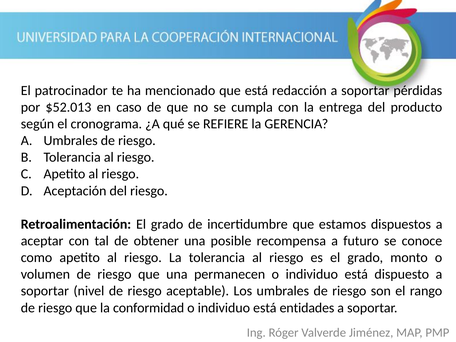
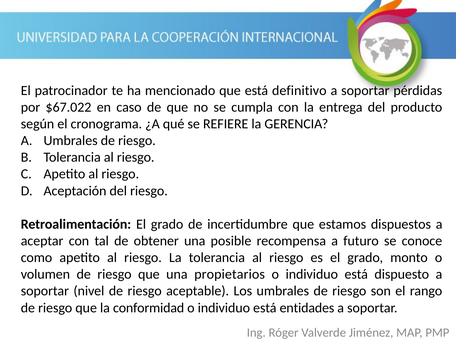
redacción: redacción -> definitivo (299, 90)
$52.013: $52.013 -> $67.022 (68, 107)
permanecen: permanecen -> propietarios (230, 274)
